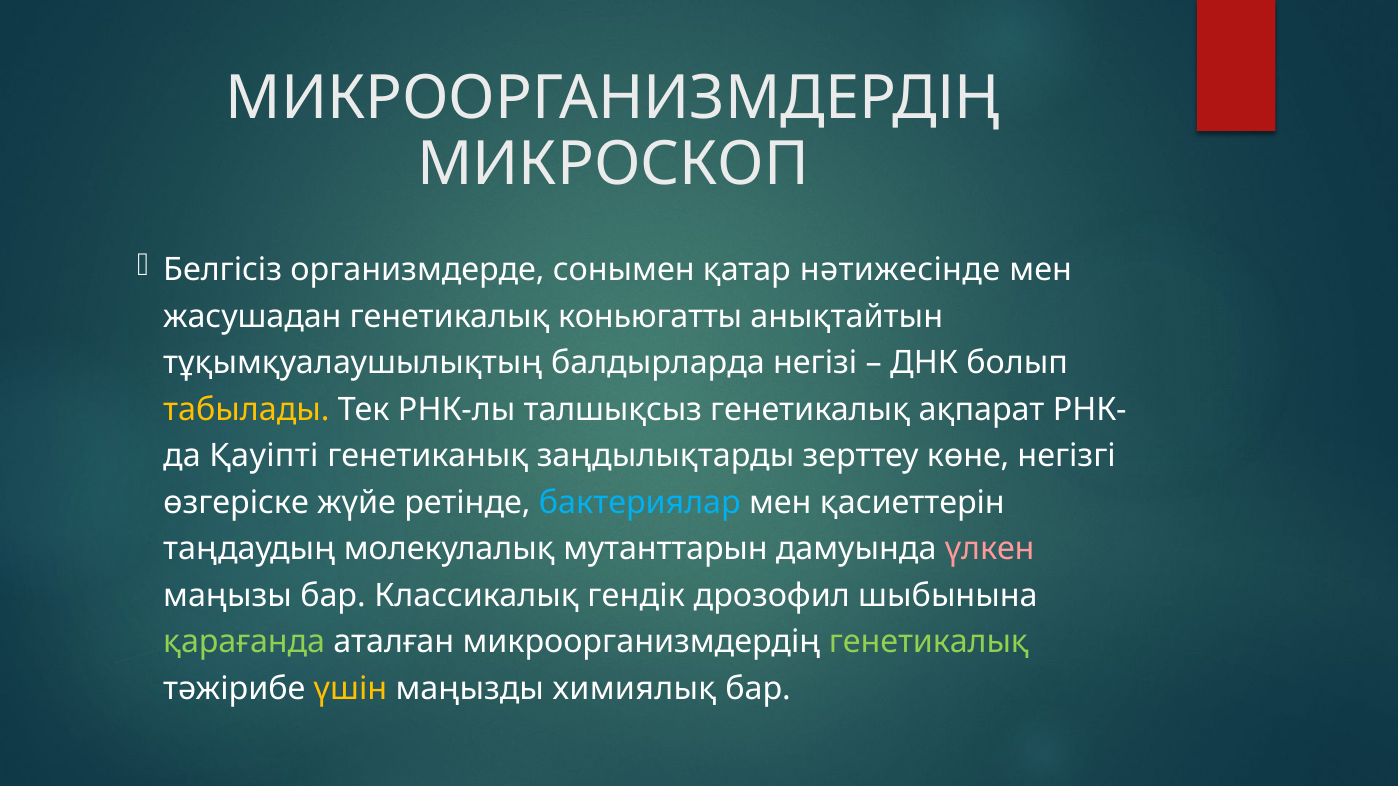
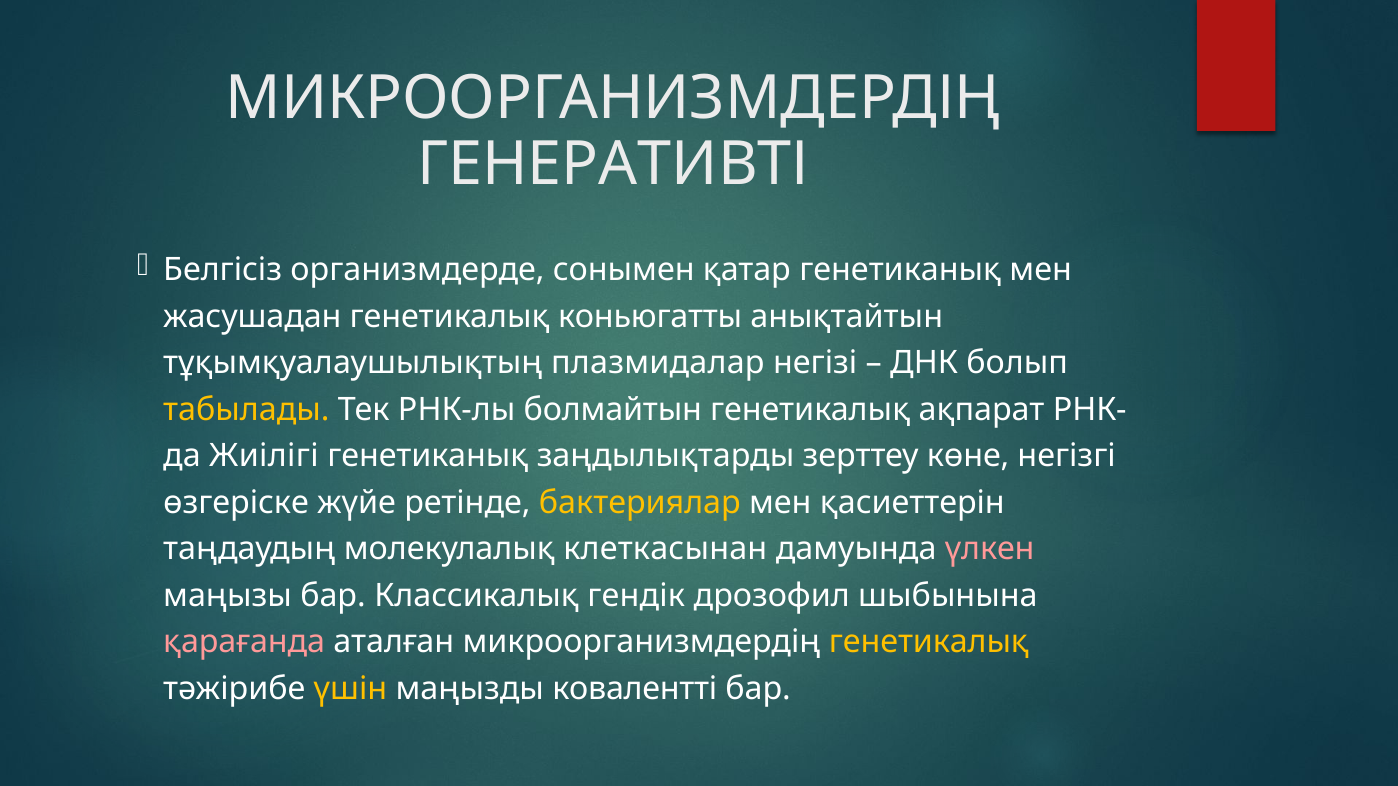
МИКРОСКОП: МИКРОСКОП -> ГЕНЕРАТИВТІ (613, 165)
қатар нәтижесінде: нәтижесінде -> генетиканық (900, 270)
балдырларда: балдырларда -> плазмидалар (658, 363)
талшықсыз: талшықсыз -> болмайтын (613, 410)
Қауіпті: Қауіпті -> Жиілігі (264, 456)
бактериялар colour: light blue -> yellow (640, 503)
мутанттарын: мутанттарын -> клеткасынан (665, 549)
қарағанда colour: light green -> pink (244, 643)
генетикалық colour: light green -> yellow (929, 643)
химиялық: химиялық -> ковалентті (635, 689)
